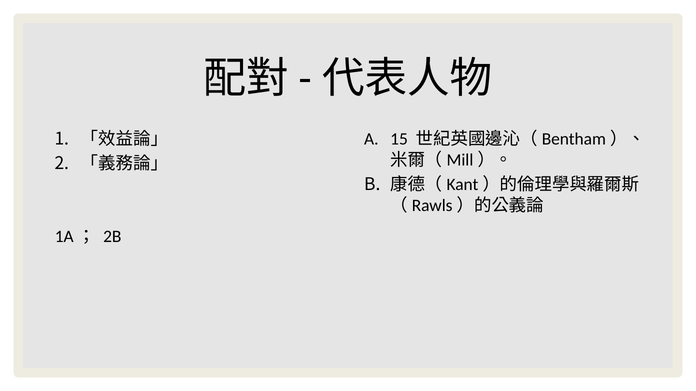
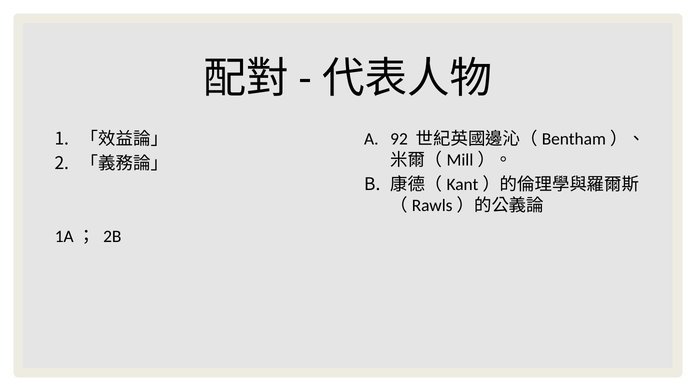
15: 15 -> 92 (399, 139)
